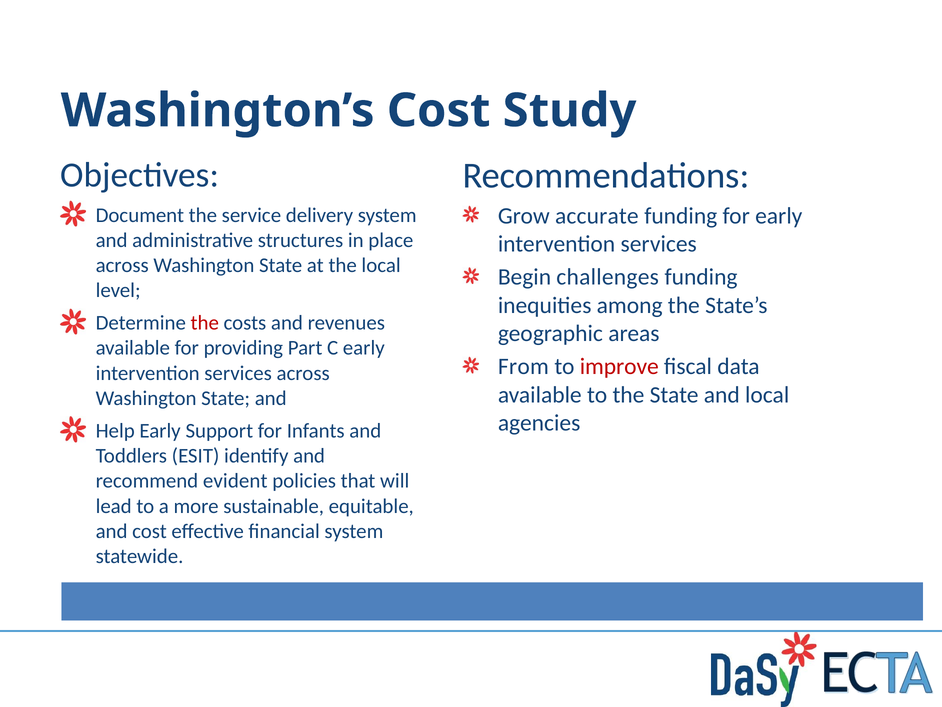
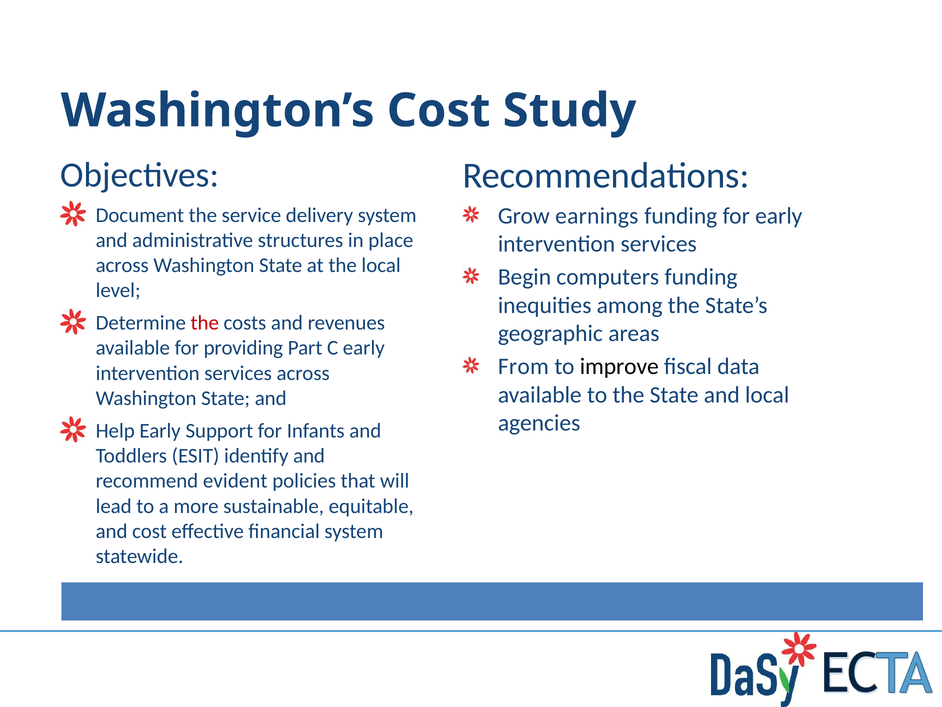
accurate: accurate -> earnings (597, 216)
challenges: challenges -> computers (608, 277)
improve colour: red -> black (619, 366)
